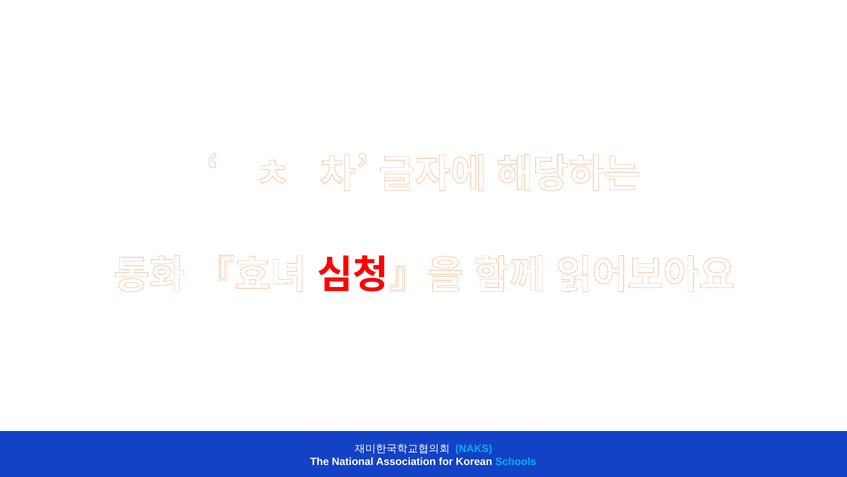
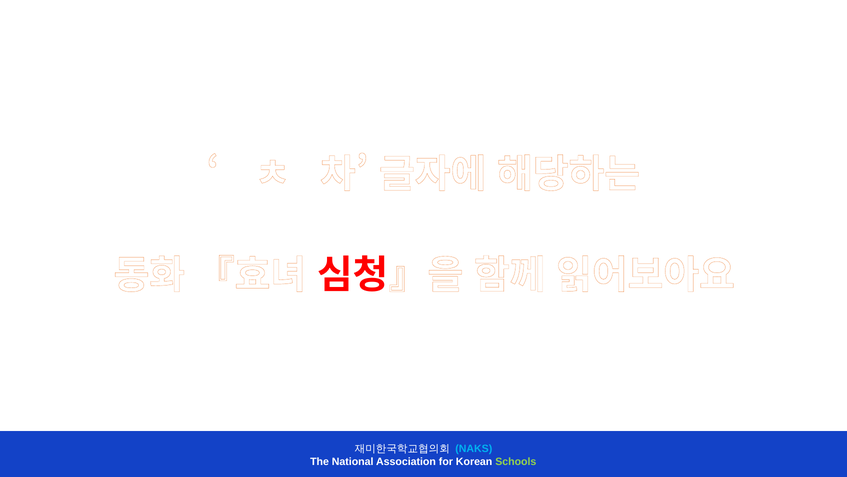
Schools colour: light blue -> light green (516, 461)
